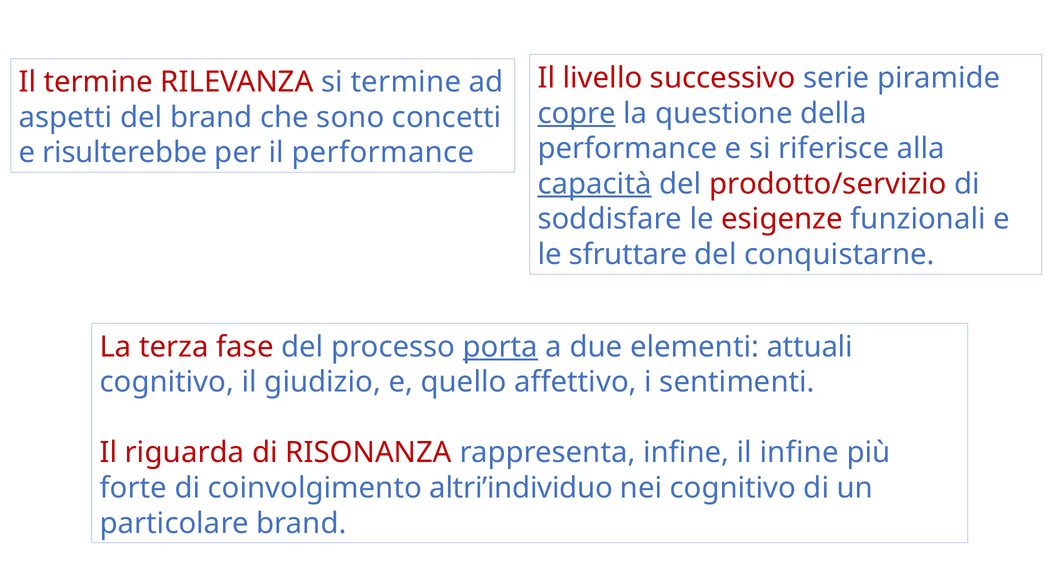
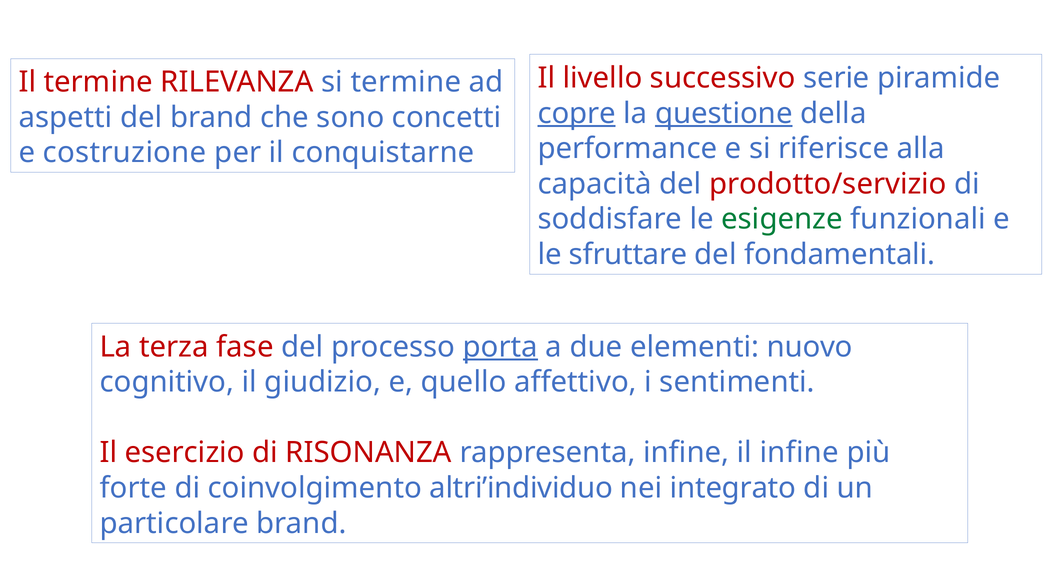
questione underline: none -> present (724, 113)
risulterebbe: risulterebbe -> costruzione (125, 153)
il performance: performance -> conquistarne (383, 153)
capacità underline: present -> none (595, 184)
esigenze colour: red -> green (782, 219)
conquistarne: conquistarne -> fondamentali (840, 255)
attuali: attuali -> nuovo (810, 347)
riguarda: riguarda -> esercizio (185, 453)
nei cognitivo: cognitivo -> integrato (733, 488)
